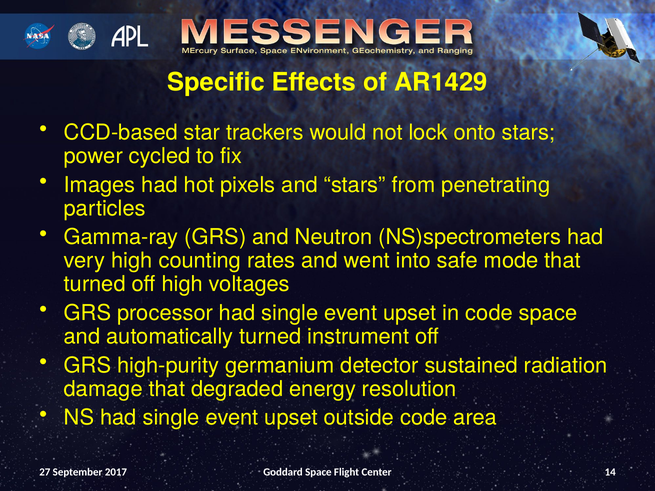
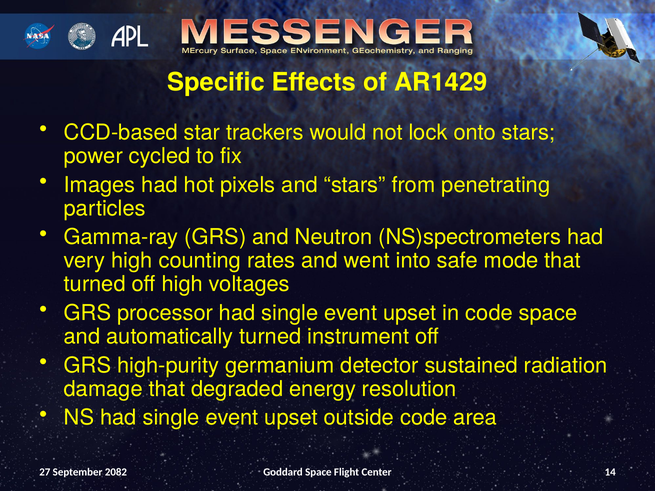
2017: 2017 -> 2082 (116, 472)
